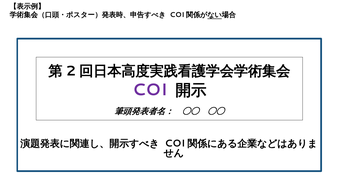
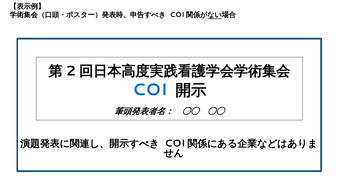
COI colour: purple -> blue (150, 90)
